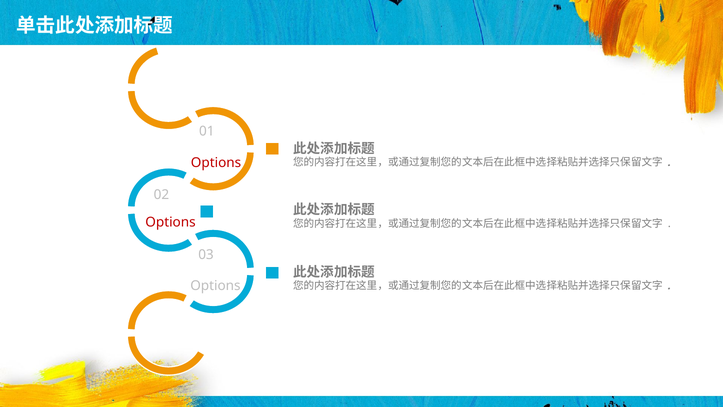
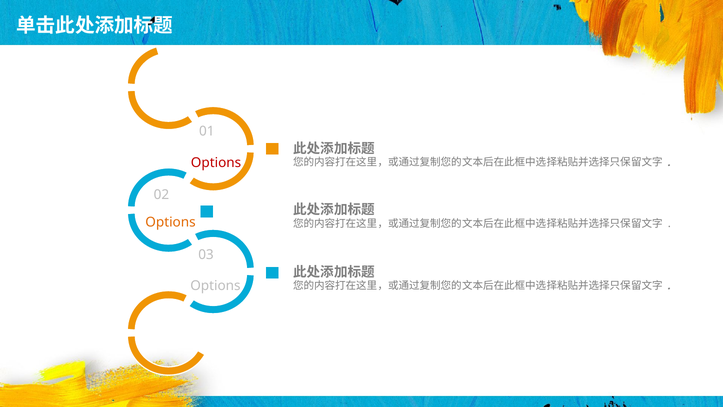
Options colour: red -> orange (171, 222)
